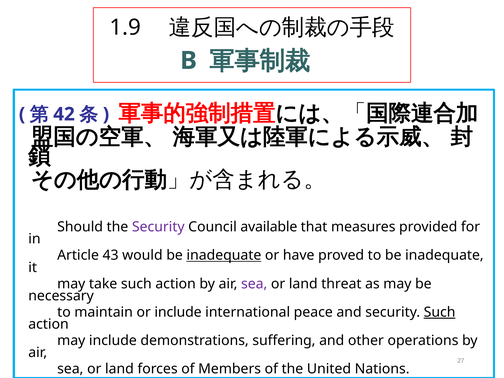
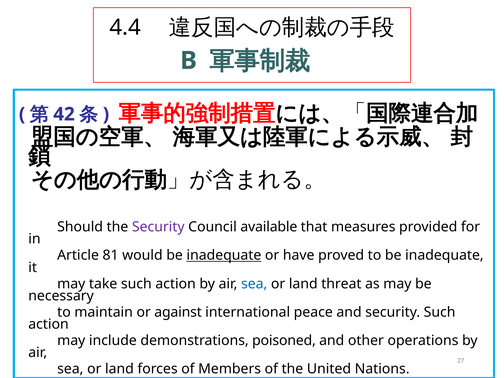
1.9: 1.9 -> 4.4 (125, 27)
43: 43 -> 81 (111, 255)
sea colour: purple -> blue (254, 284)
or include: include -> against (178, 312)
Such underline: present -> none (440, 312)
suffering: suffering -> poisoned (284, 341)
